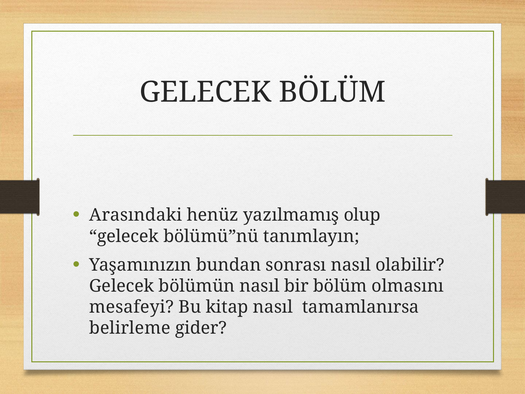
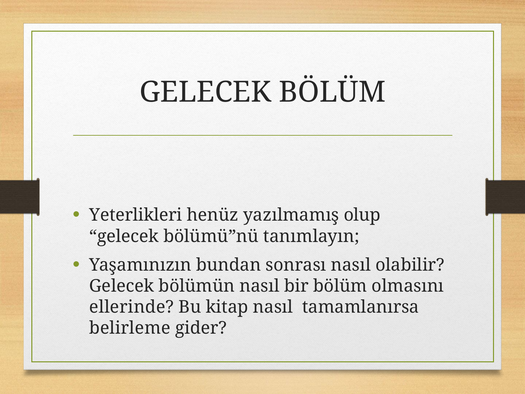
Arasındaki: Arasındaki -> Yeterlikleri (136, 215)
mesafeyi: mesafeyi -> ellerinde (132, 307)
